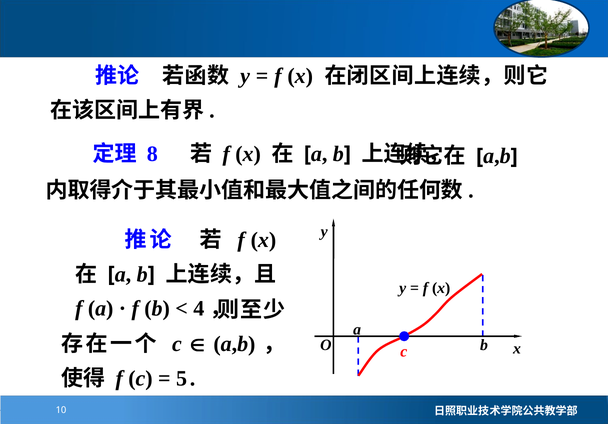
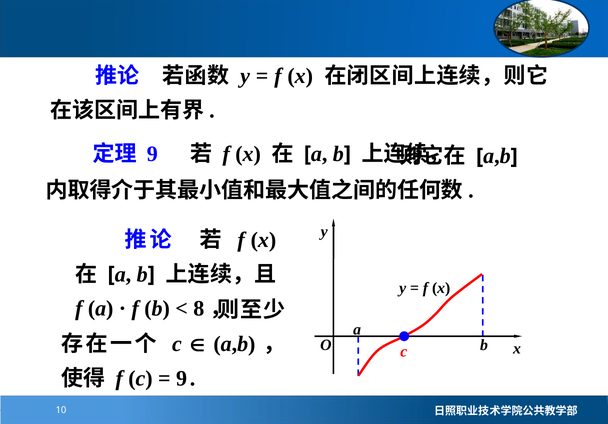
8: 8 -> 9 (152, 154)
4: 4 -> 8 (199, 309)
5: 5 -> 9 (182, 379)
